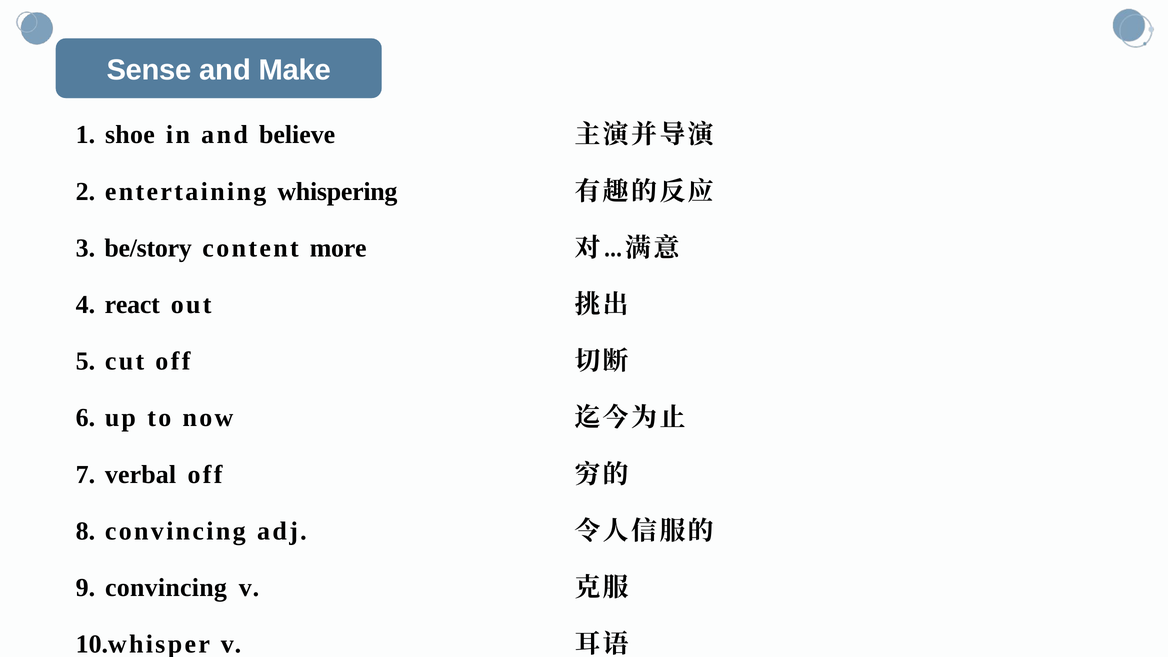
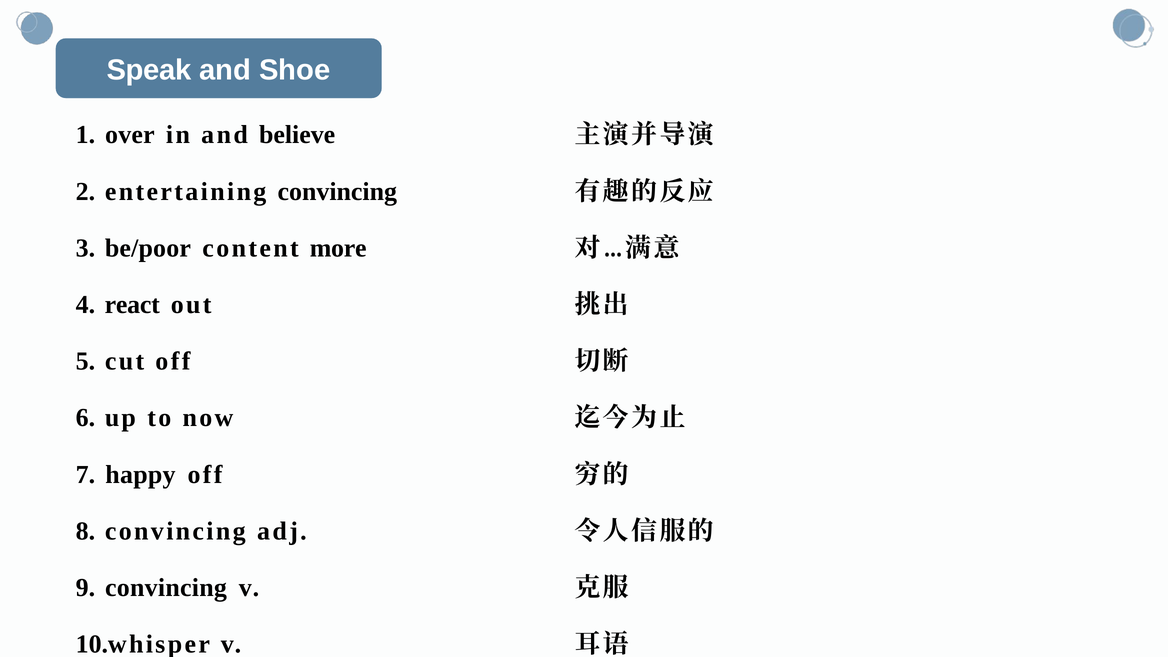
Sense: Sense -> Speak (149, 70)
Make: Make -> Shoe (295, 70)
shoe: shoe -> over (130, 135)
entertaining whispering: whispering -> convincing (337, 191)
be/story: be/story -> be/poor (148, 248)
verbal: verbal -> happy (140, 475)
